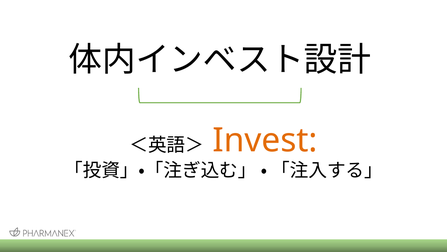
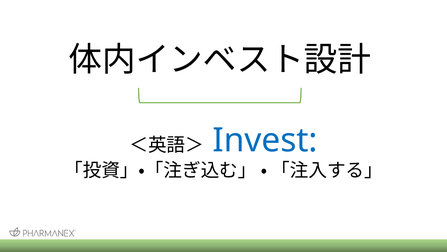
Invest colour: orange -> blue (265, 140)
